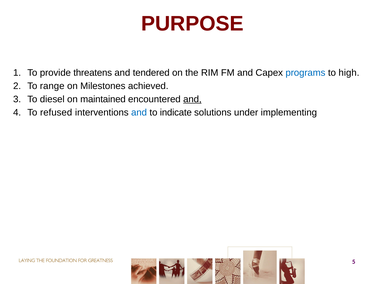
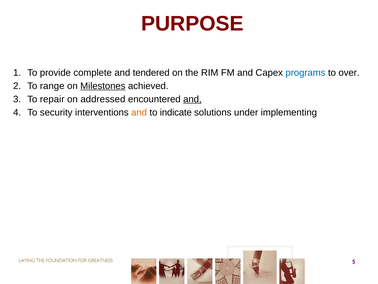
threatens: threatens -> complete (93, 73)
high: high -> over (349, 73)
Milestones underline: none -> present (103, 86)
diesel: diesel -> repair (52, 99)
maintained: maintained -> addressed (103, 99)
refused: refused -> security (56, 112)
and colour: blue -> orange (139, 112)
